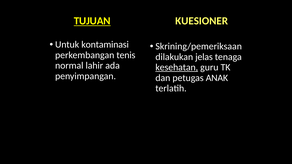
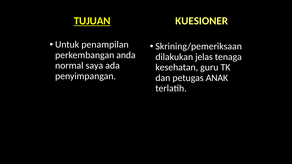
kontaminasi: kontaminasi -> penampilan (105, 45)
tenis: tenis -> anda (126, 55)
lahir: lahir -> saya (94, 66)
kesehatan underline: present -> none (177, 67)
